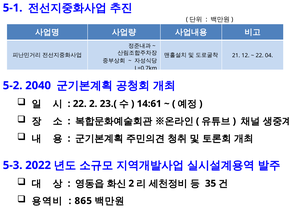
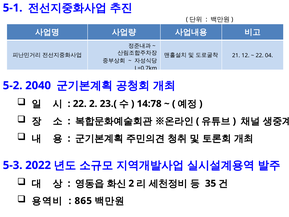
14:61: 14:61 -> 14:78 (149, 104)
